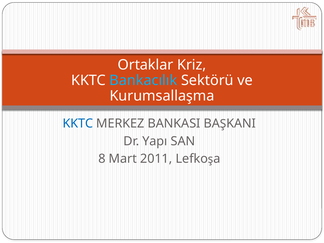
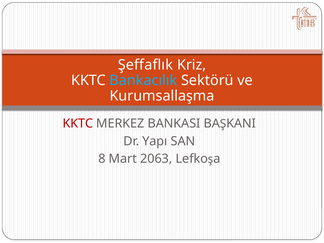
Ortaklar: Ortaklar -> Şeffaflık (145, 65)
KKTC colour: blue -> red (78, 123)
2011: 2011 -> 2063 (156, 159)
